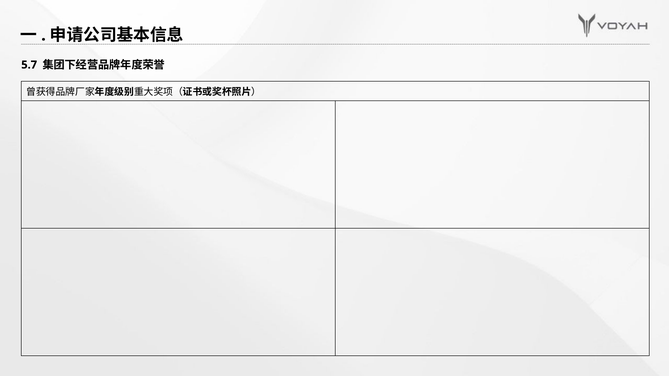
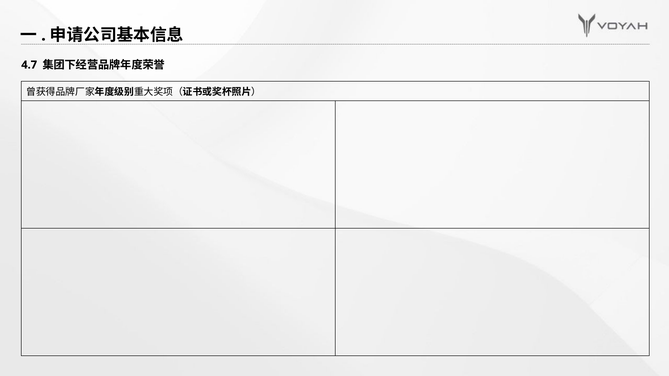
5.7: 5.7 -> 4.7 (29, 65)
